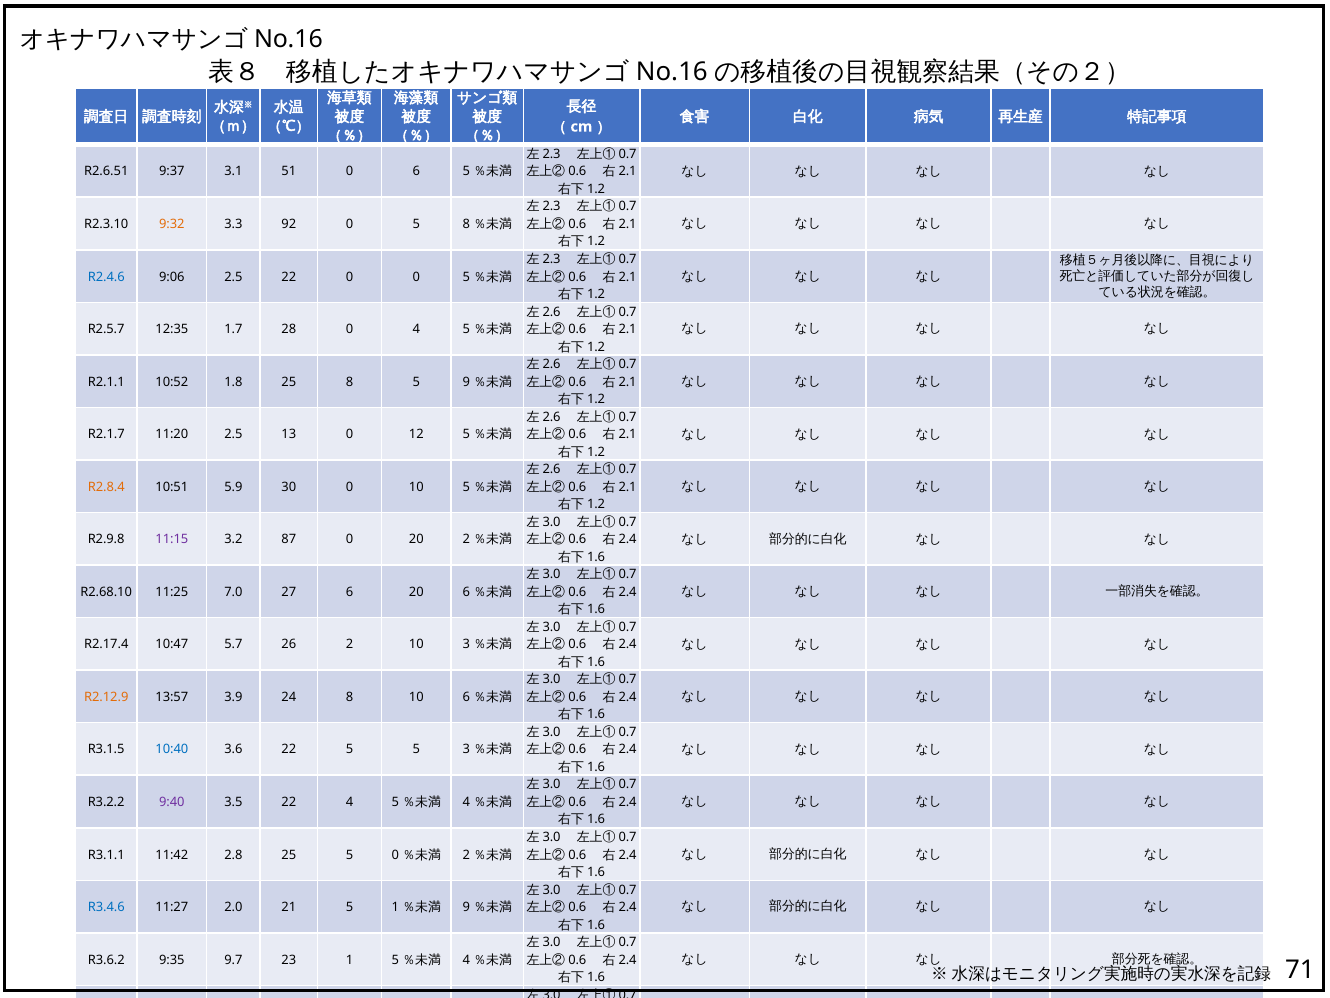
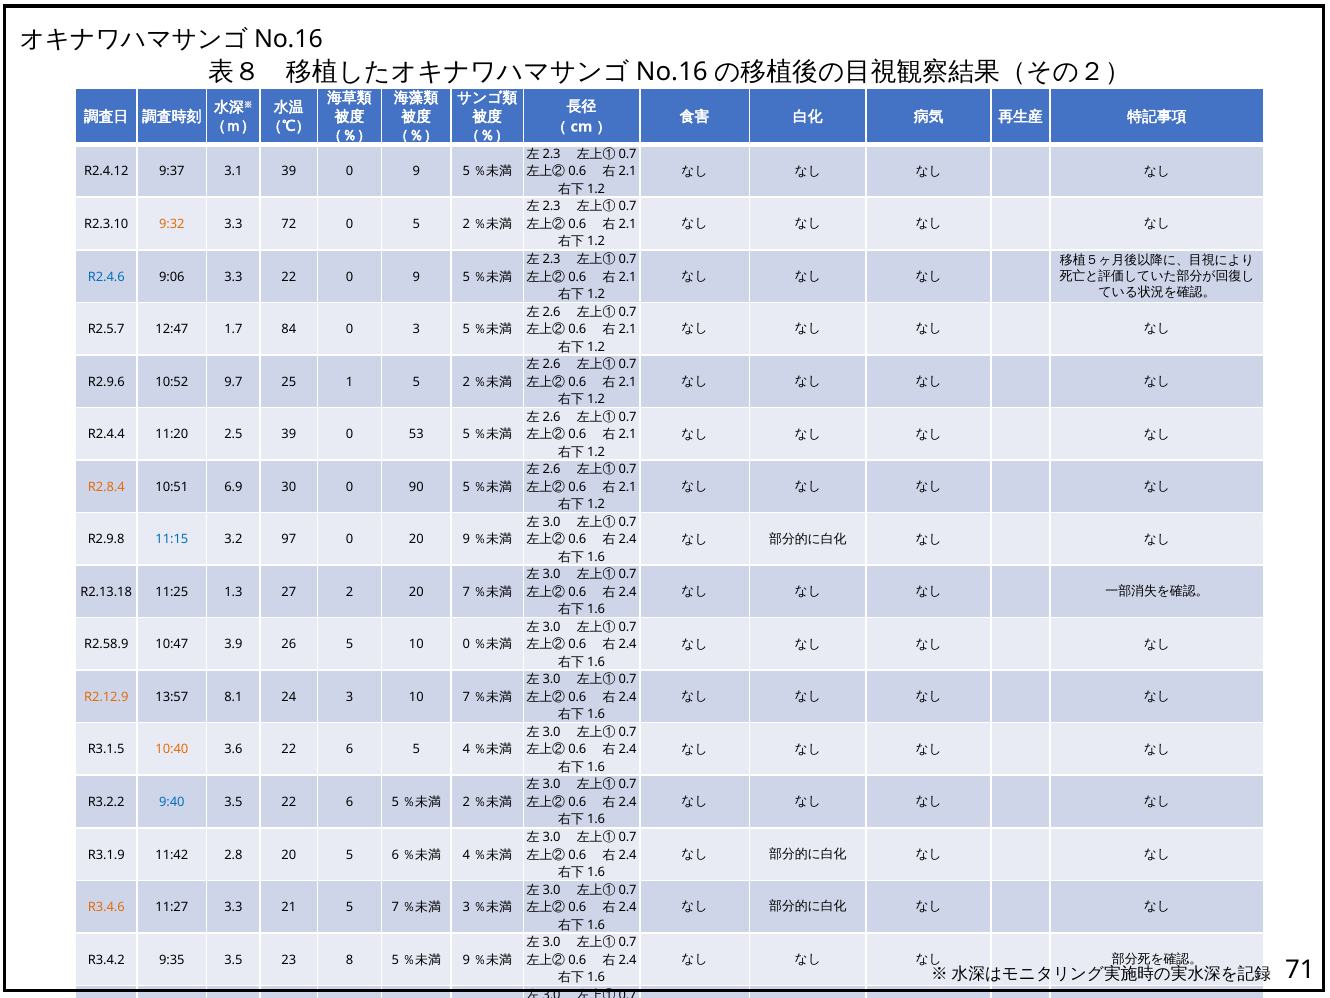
R2.6.51: R2.6.51 -> R2.4.12 (106, 172)
3.1 51: 51 -> 39 (289, 172)
6: 6 -> 9 (416, 172)
92: 92 -> 72 (289, 224)
0 5 8: 8 -> 2 (466, 224)
9:06 2.5: 2.5 -> 3.3 (233, 277)
22 0 0: 0 -> 9 (416, 277)
12:35: 12:35 -> 12:47 (172, 329)
28: 28 -> 84 (289, 329)
0 4: 4 -> 3 (416, 329)
R2.1.1: R2.1.1 -> R2.9.6 (106, 382)
1.8: 1.8 -> 9.7 (233, 382)
25 8: 8 -> 1 (349, 382)
9: 9 -> 2 (466, 382)
R2.1.7: R2.1.7 -> R2.4.4 (106, 434)
2.5 13: 13 -> 39 (289, 434)
12: 12 -> 53 (416, 434)
5.9: 5.9 -> 6.9 (233, 487)
30 0 10: 10 -> 90 (416, 487)
11:15 colour: purple -> blue (172, 539)
87: 87 -> 97 (289, 539)
20 2: 2 -> 9 (466, 539)
R2.68.10: R2.68.10 -> R2.13.18 (106, 592)
7.0: 7.0 -> 1.3 (233, 592)
27 6: 6 -> 2 (349, 592)
20 6: 6 -> 7 (466, 592)
R2.17.4: R2.17.4 -> R2.58.9 (106, 644)
5.7: 5.7 -> 3.9 (233, 644)
26 2: 2 -> 5 (349, 644)
10 3: 3 -> 0 (466, 644)
3.9: 3.9 -> 8.1 (233, 697)
24 8: 8 -> 3 (349, 697)
10 6: 6 -> 7 (466, 697)
10:40 colour: blue -> orange (172, 749)
3.6 22 5: 5 -> 6 (349, 749)
5 3: 3 -> 4 (466, 749)
9:40 colour: purple -> blue (172, 802)
3.5 22 4: 4 -> 6 (349, 802)
4: 4 -> 2 (466, 802)
R3.1.1: R3.1.1 -> R3.1.9 (106, 854)
2.8 25: 25 -> 20 (289, 854)
5 0: 0 -> 6 (395, 854)
2: 2 -> 4 (466, 854)
R3.4.6 colour: blue -> orange (106, 907)
11:27 2.0: 2.0 -> 3.3 (233, 907)
5 1: 1 -> 7 (395, 907)
9: 9 -> 3 (466, 907)
R3.6.2: R3.6.2 -> R3.4.2 (106, 959)
9:35 9.7: 9.7 -> 3.5 (233, 959)
23 1: 1 -> 8 (349, 959)
4: 4 -> 9 (466, 959)
